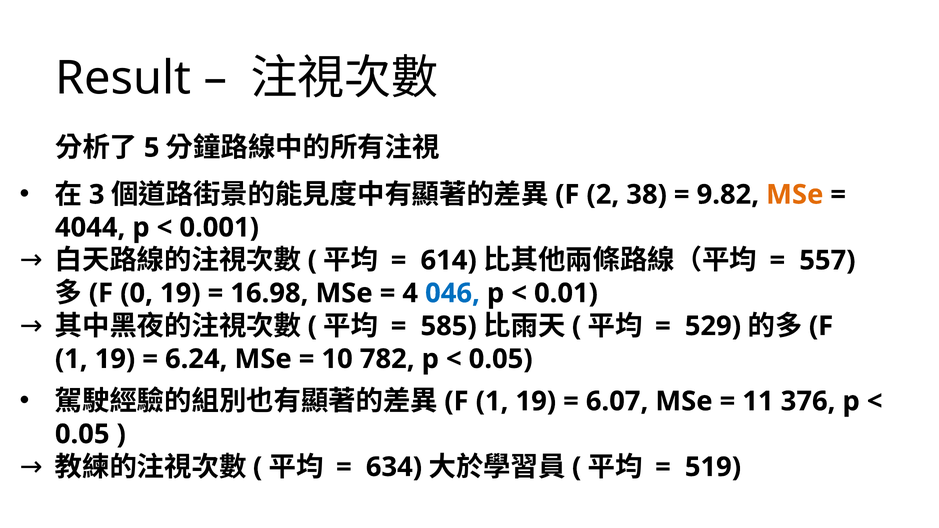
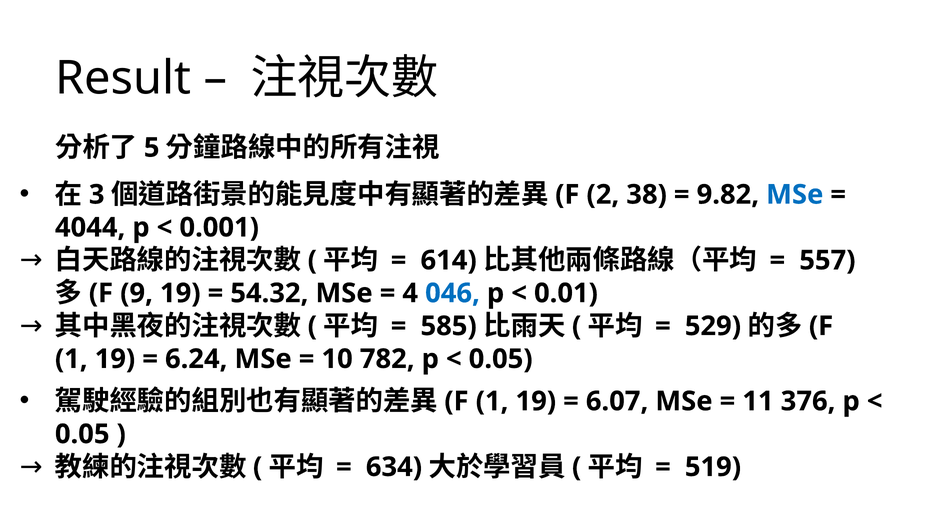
MSe colour: orange -> blue (795, 195)
0: 0 -> 9 (137, 293)
16.98: 16.98 -> 54.32 (269, 293)
